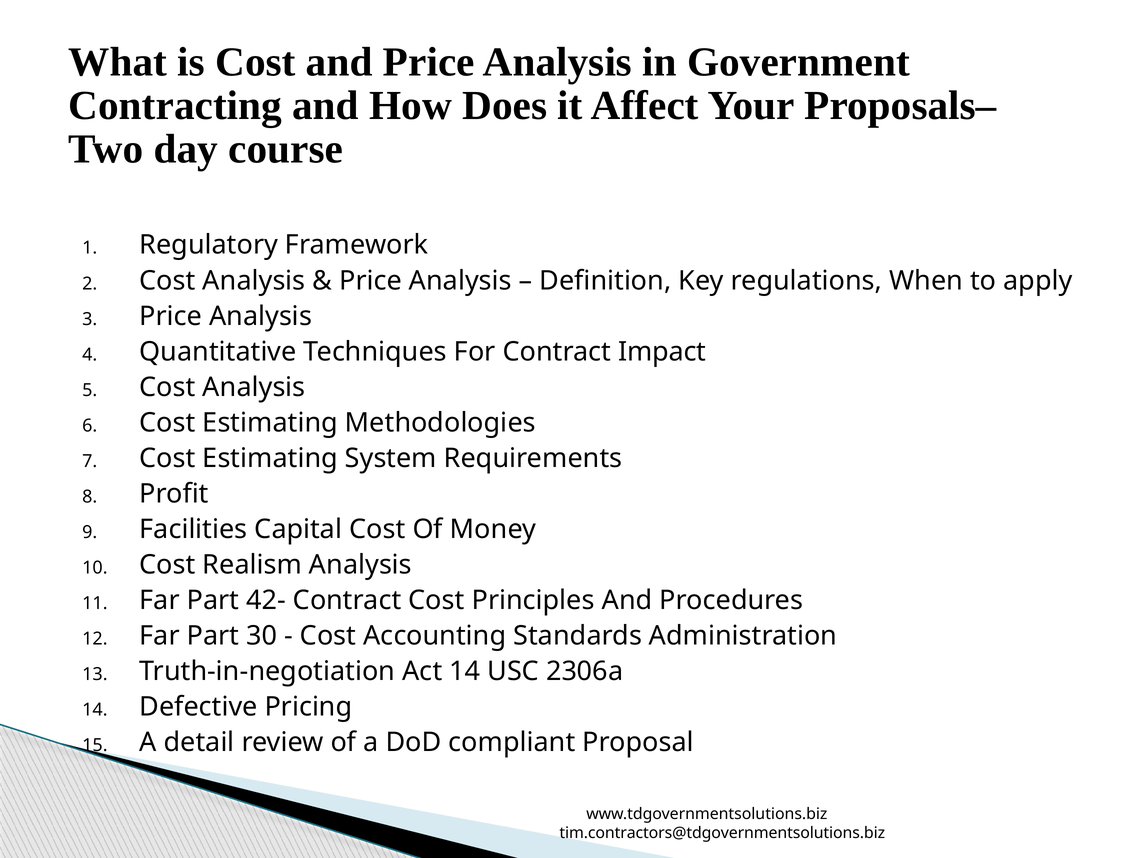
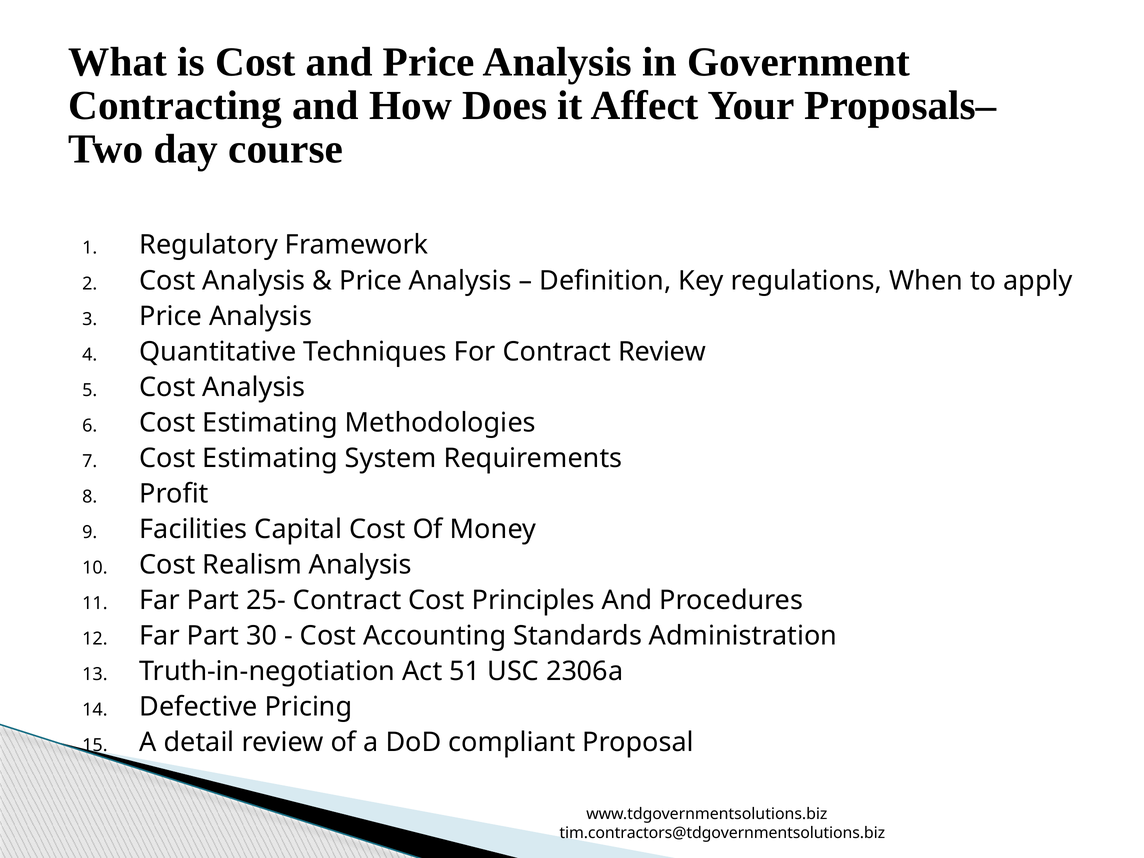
Contract Impact: Impact -> Review (662, 352)
42-: 42- -> 25- (266, 600)
Act 14: 14 -> 51 (465, 671)
